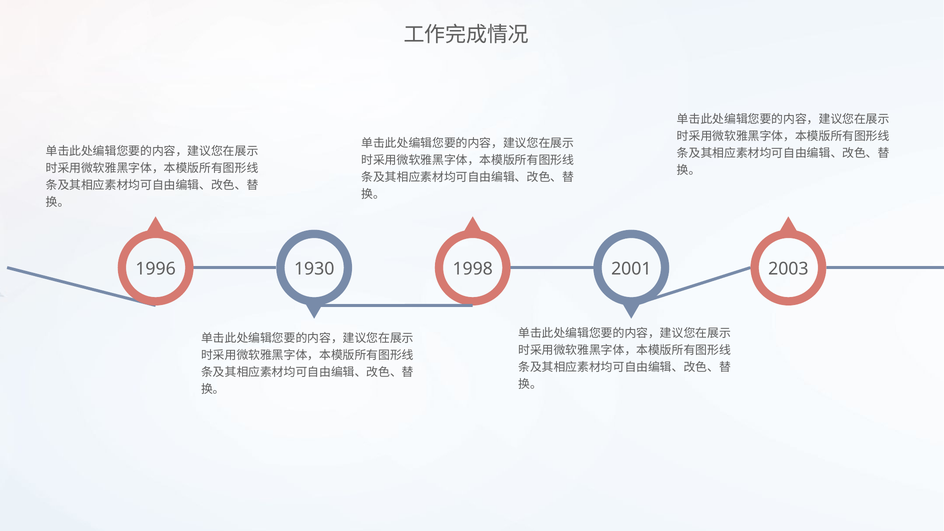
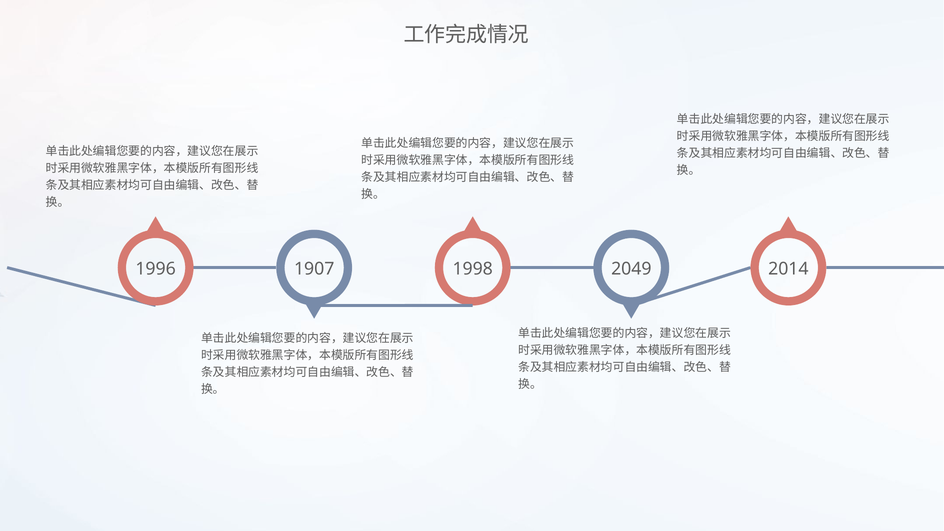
1930: 1930 -> 1907 (314, 269)
2001: 2001 -> 2049 (631, 269)
2003: 2003 -> 2014 (788, 269)
